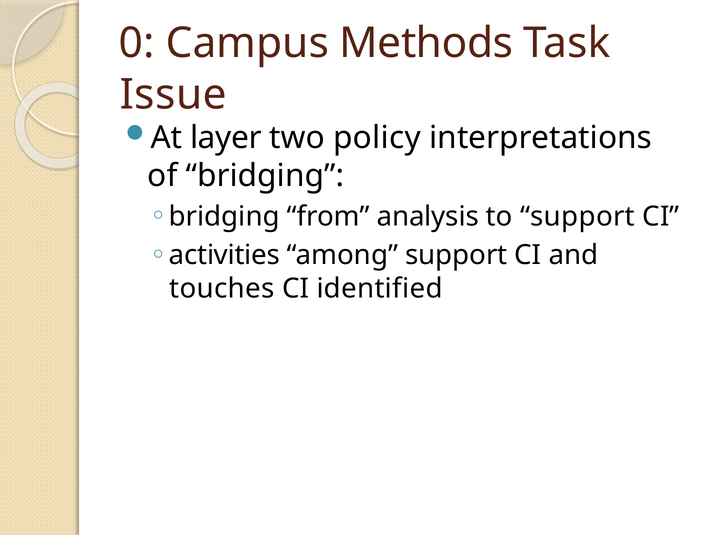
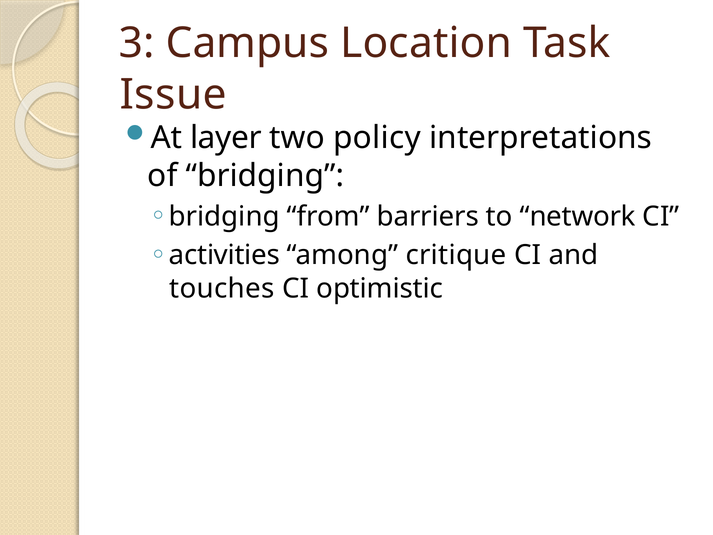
0: 0 -> 3 (137, 43)
Methods: Methods -> Location (426, 43)
analysis: analysis -> barriers (428, 217)
to support: support -> network (578, 217)
among support: support -> critique (456, 255)
identified: identified -> optimistic (380, 288)
